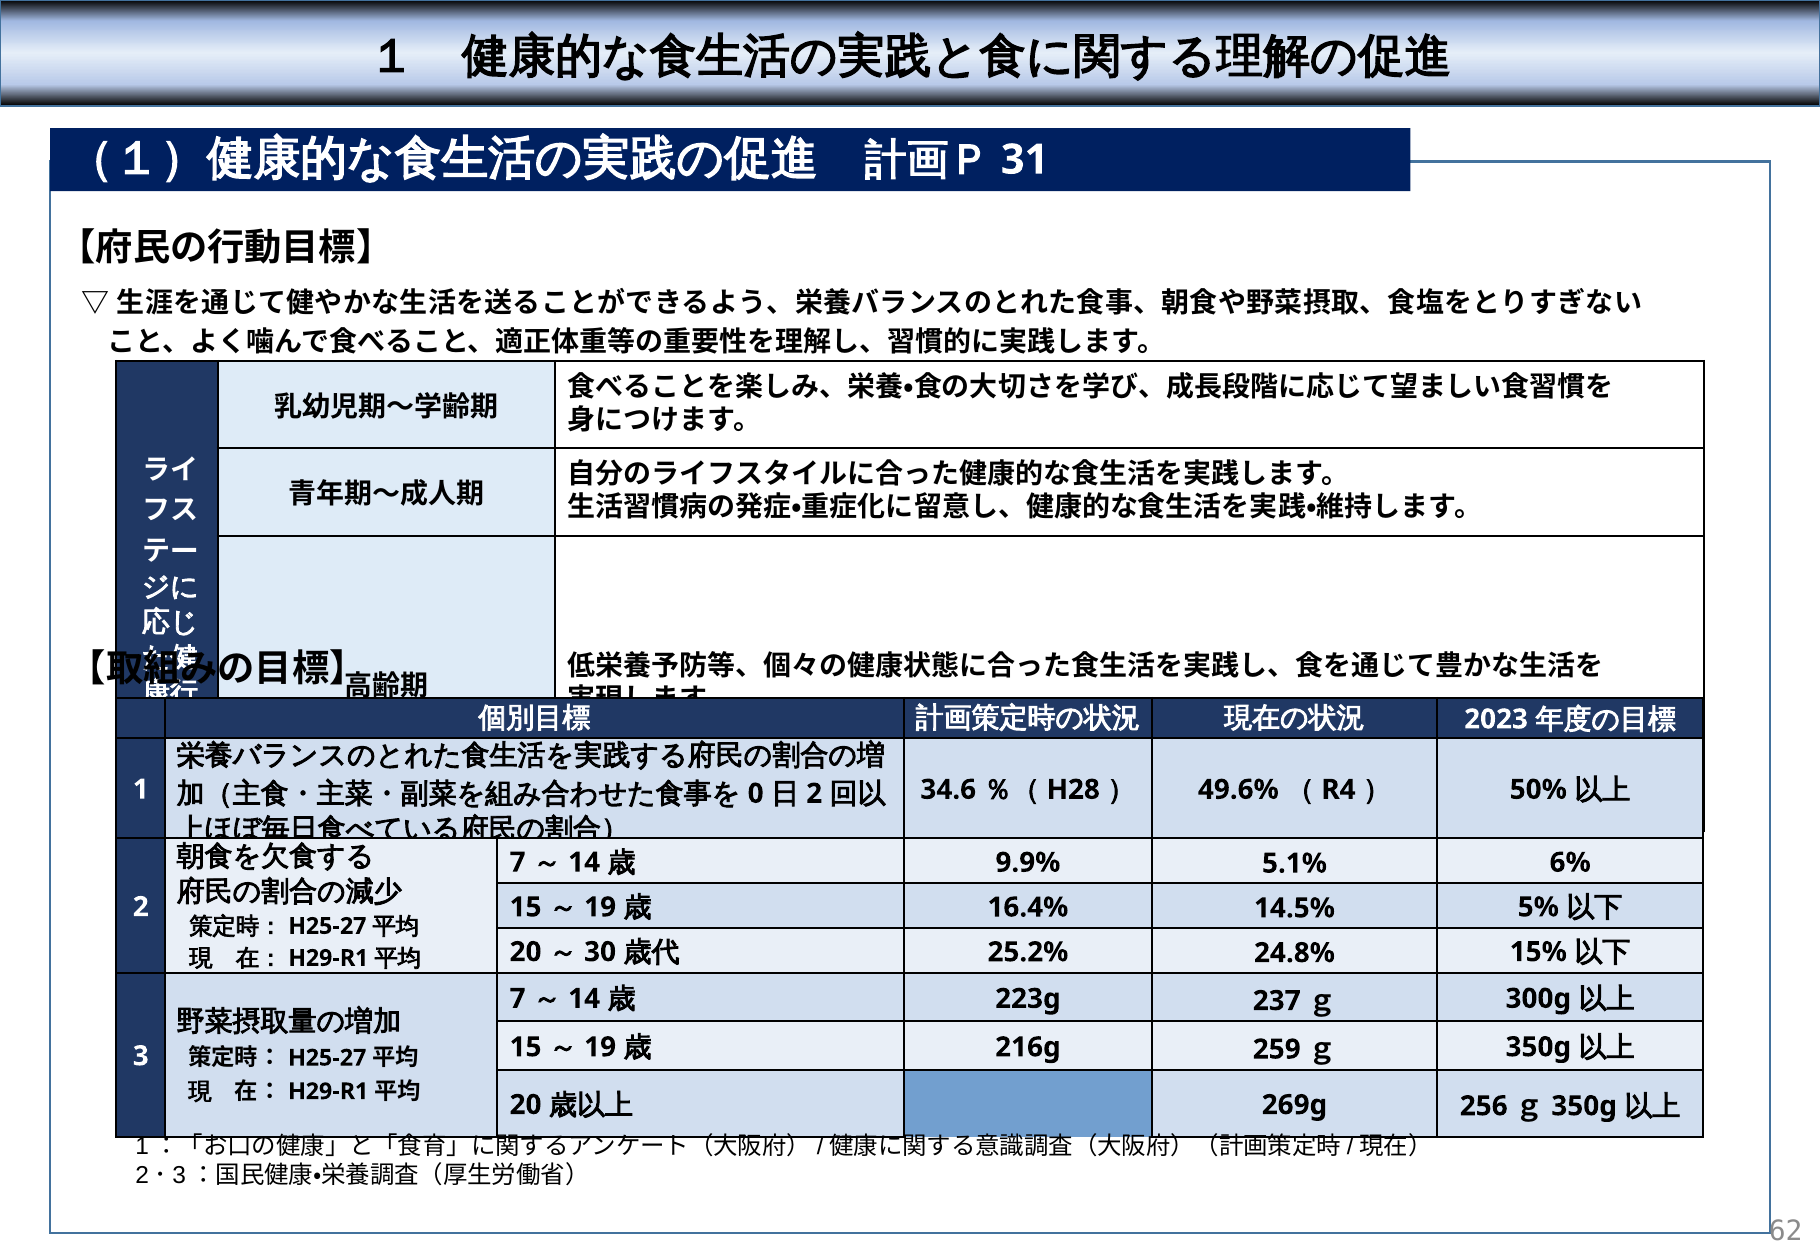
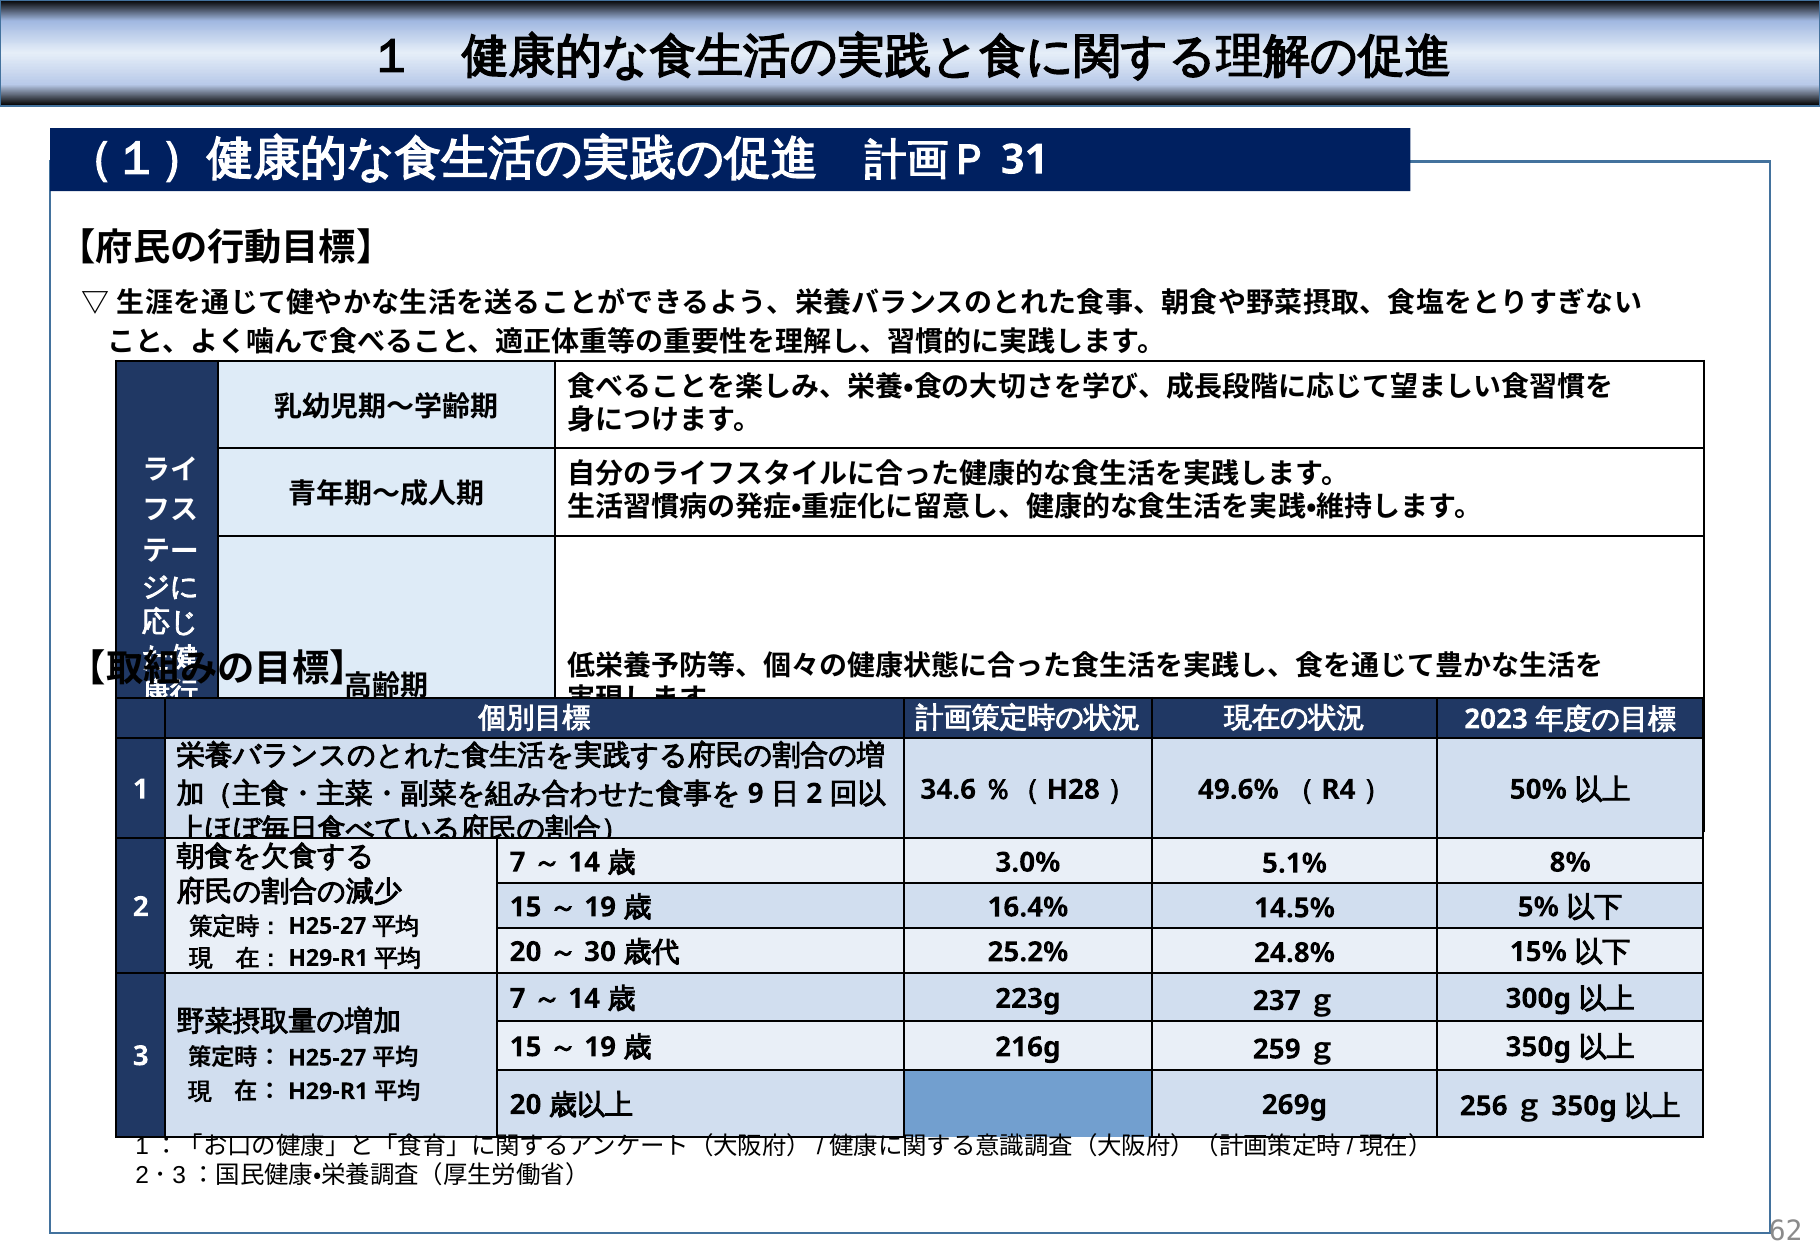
0: 0 -> 9 (756, 794)
9.9%: 9.9% -> 3.0% (1028, 863)
6%: 6% -> 8% (1570, 863)
